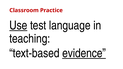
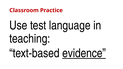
Use underline: present -> none (18, 25)
